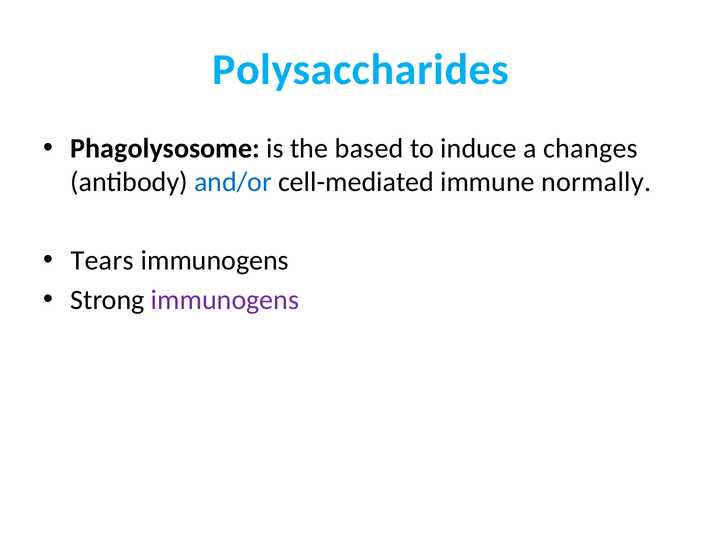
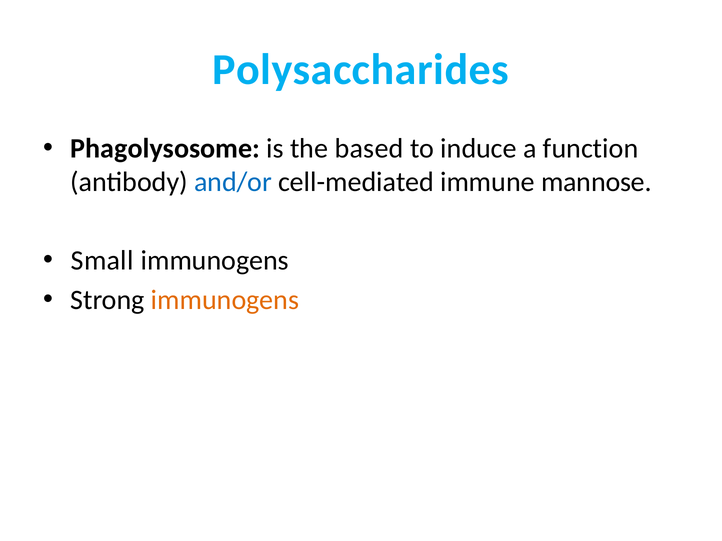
changes: changes -> function (591, 149)
normally: normally -> mannose (596, 182)
Tears: Tears -> Small (102, 261)
immunogens colour: purple -> orange (225, 300)
